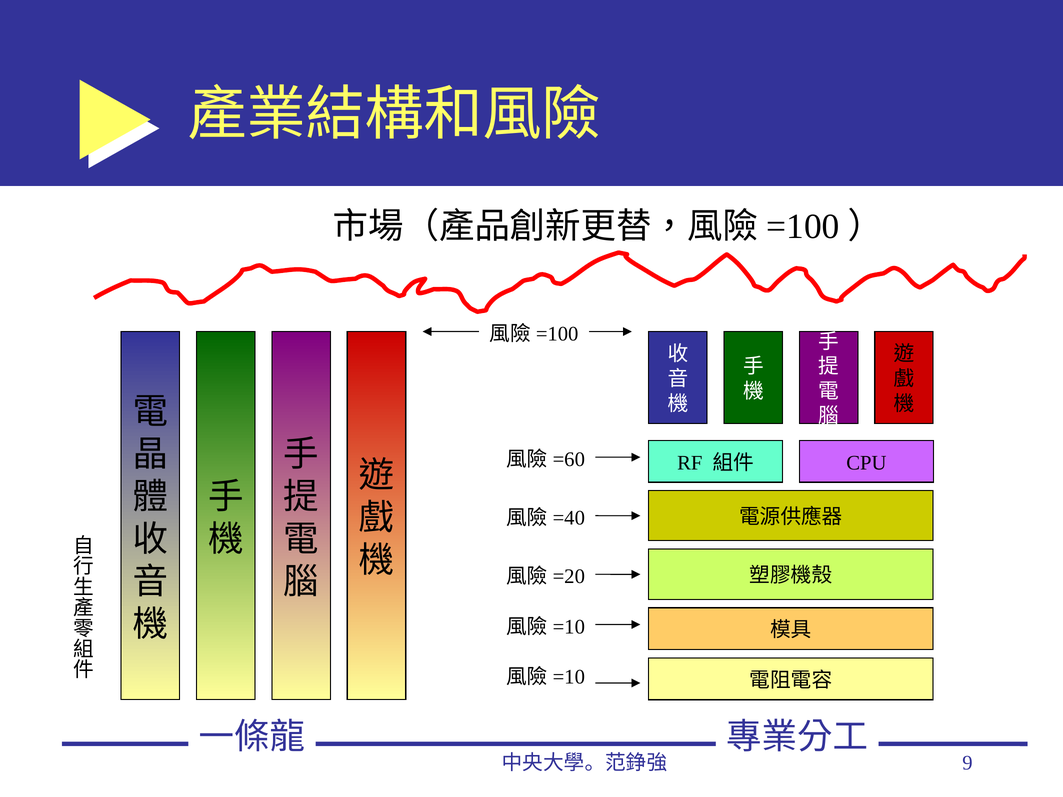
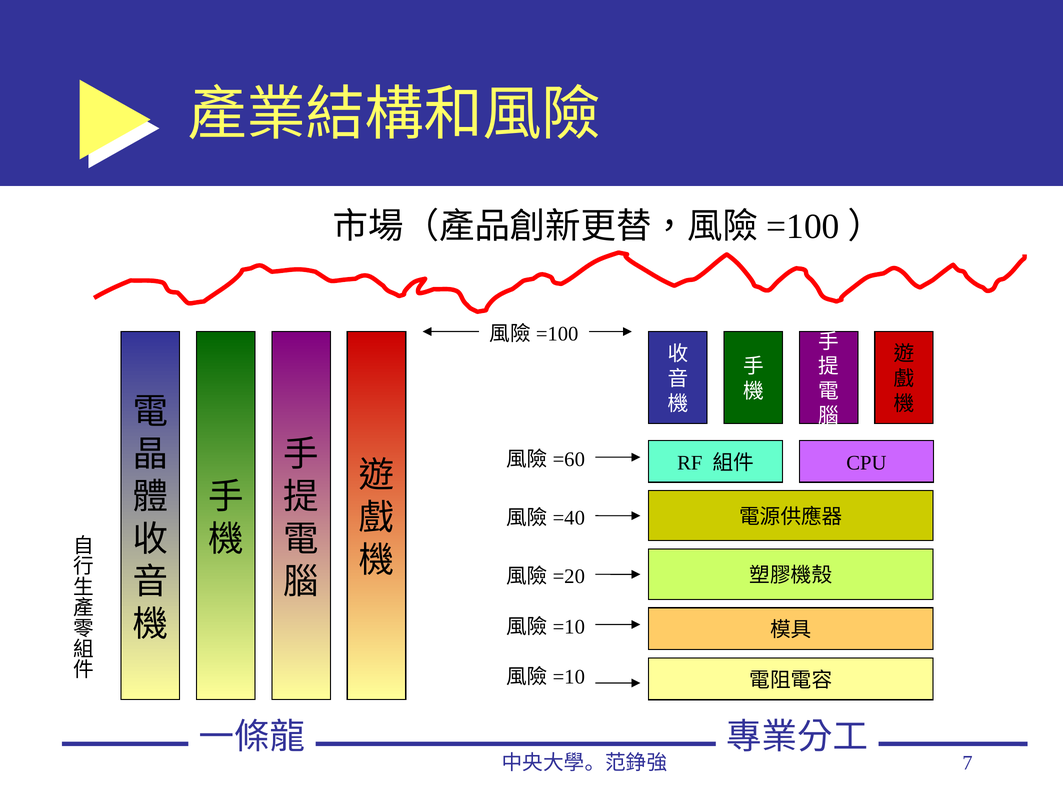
9: 9 -> 7 (968, 763)
